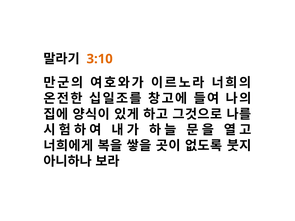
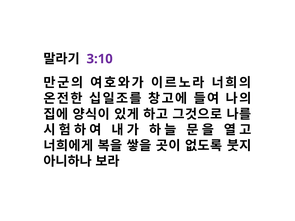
3:10 colour: orange -> purple (100, 59)
